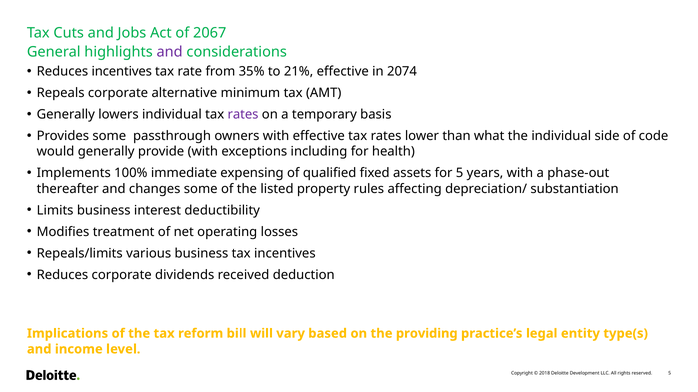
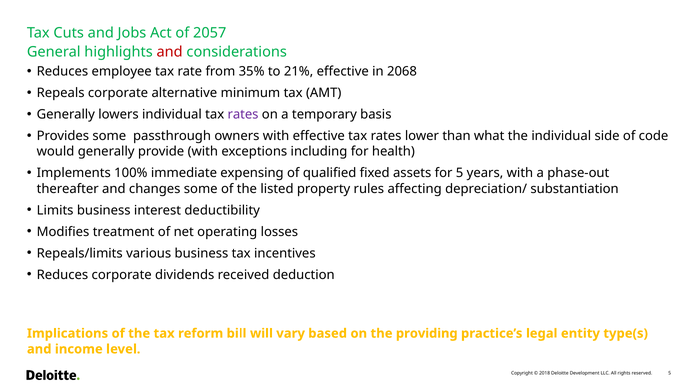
2067: 2067 -> 2057 (210, 33)
and colour: purple -> red (170, 52)
Reduces incentives: incentives -> employee (122, 72)
2074: 2074 -> 2068 (402, 72)
